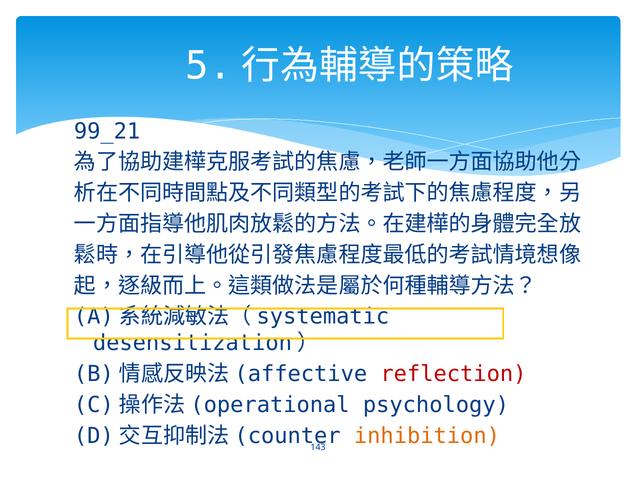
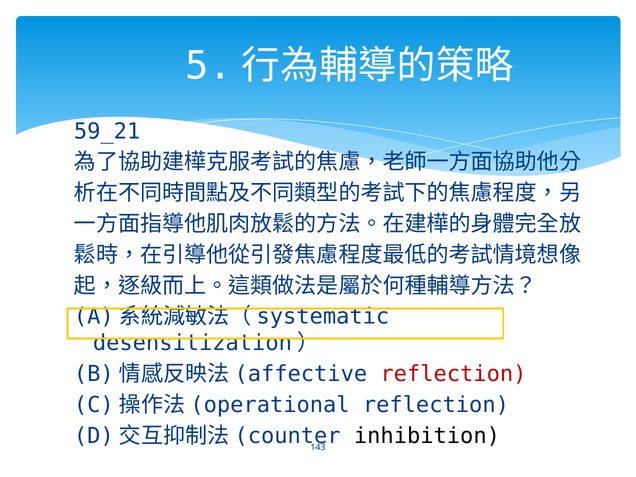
99_21: 99_21 -> 59_21 (107, 131)
psychology: psychology -> reflection (436, 405)
inhibition colour: orange -> black (427, 436)
